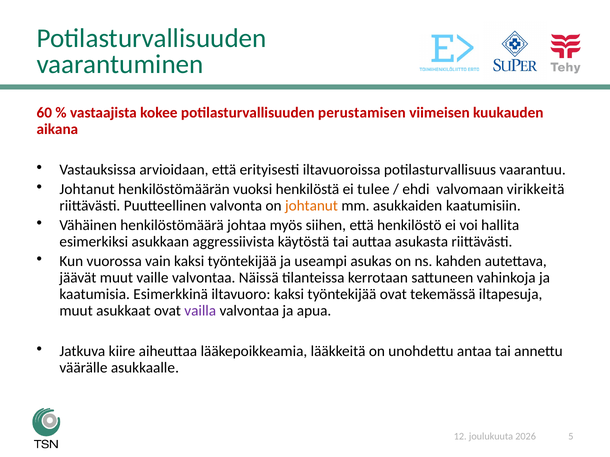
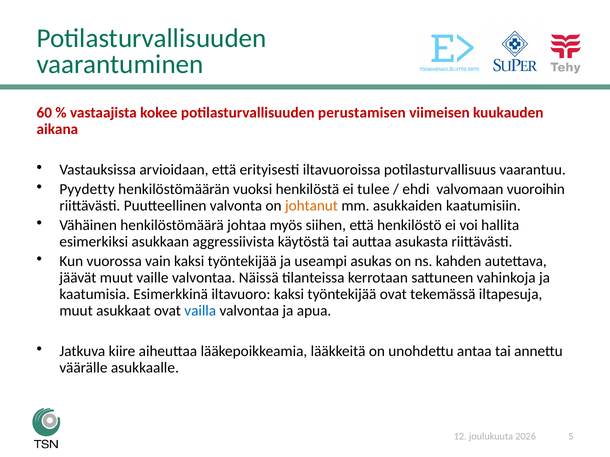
Johtanut: Johtanut -> Pyydetty (87, 190)
virikkeitä: virikkeitä -> vuoroihin (536, 190)
vailla colour: purple -> blue (200, 311)
